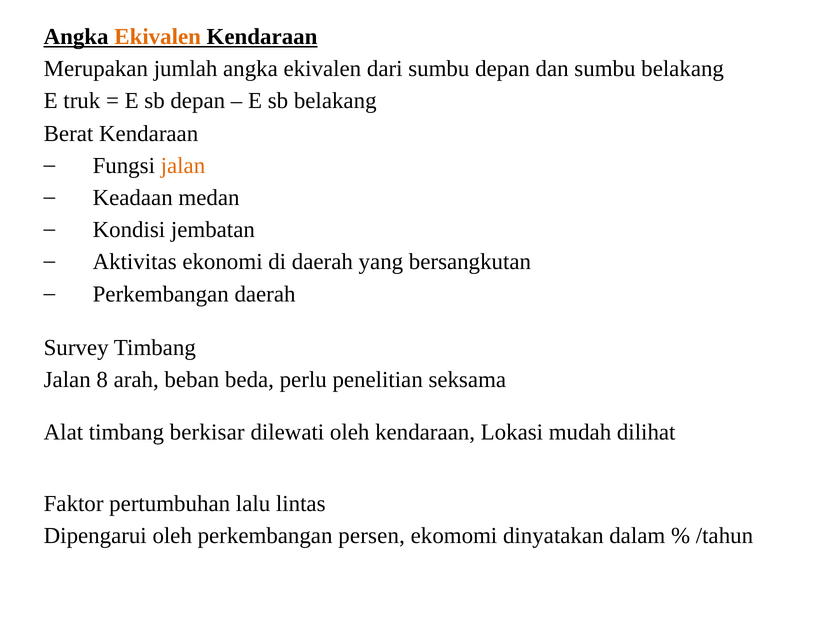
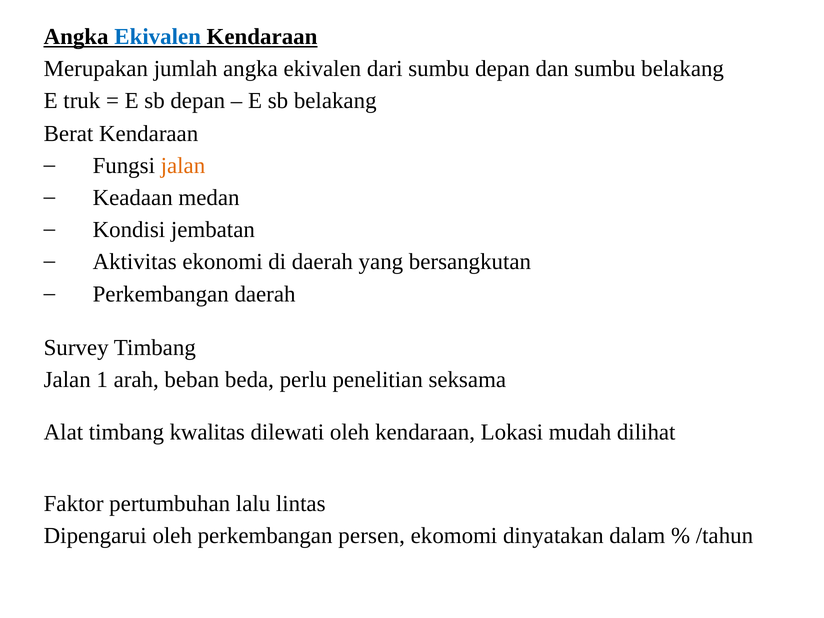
Ekivalen colour: orange -> blue (158, 37)
8: 8 -> 1 (102, 380)
berkisar: berkisar -> kwalitas (207, 432)
